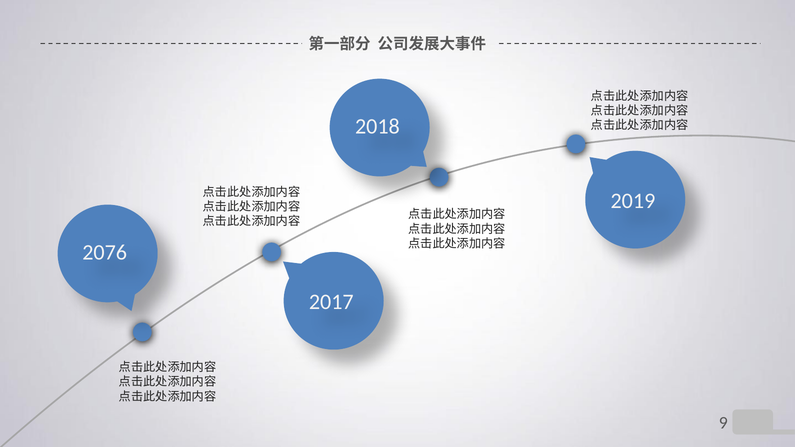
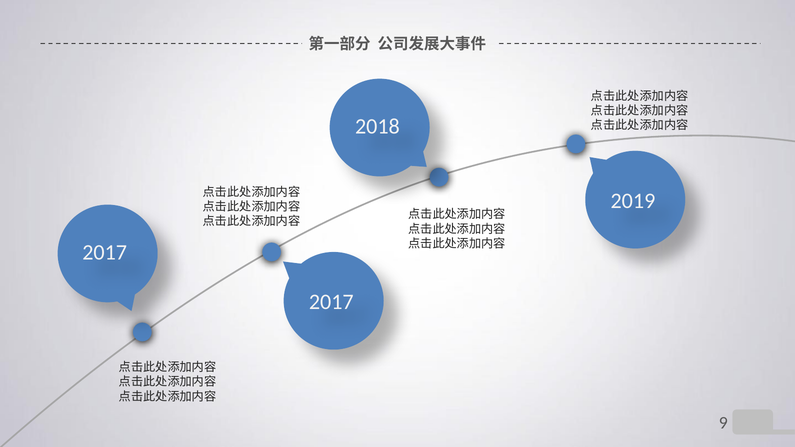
2076: 2076 -> 2017 (105, 253)
